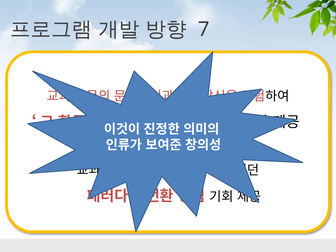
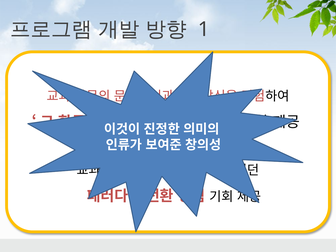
7: 7 -> 1 (204, 29)
